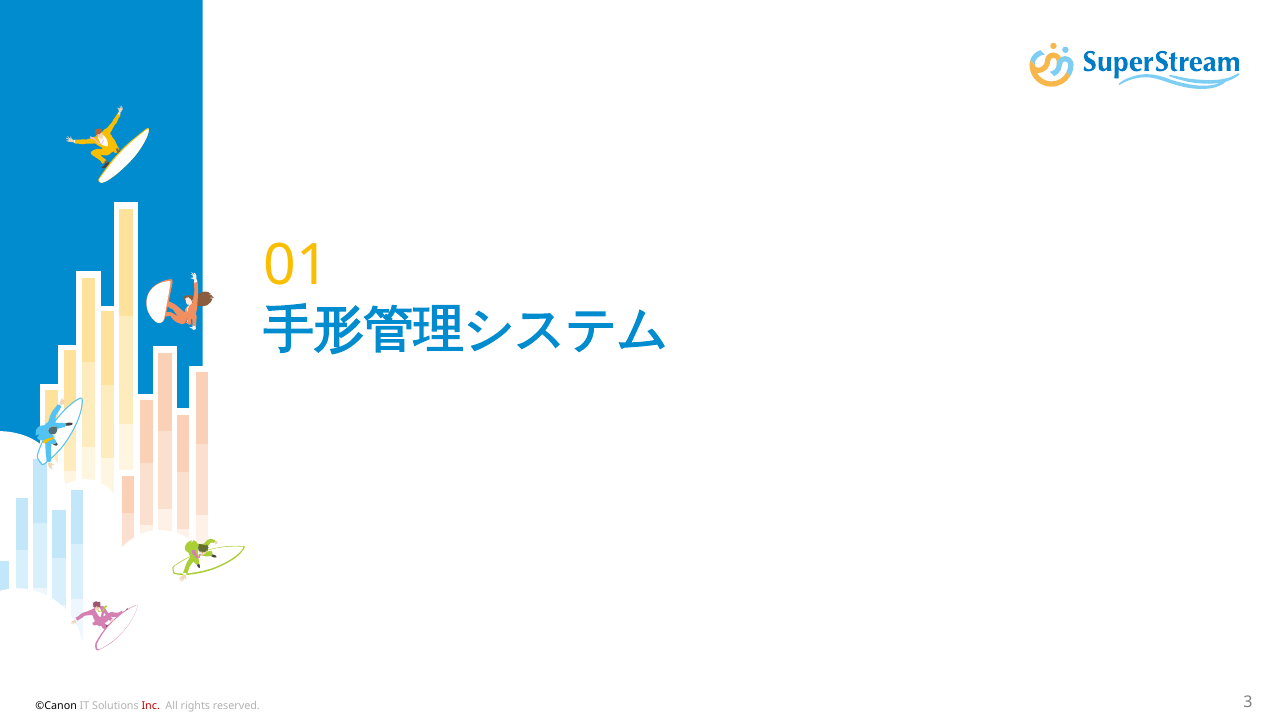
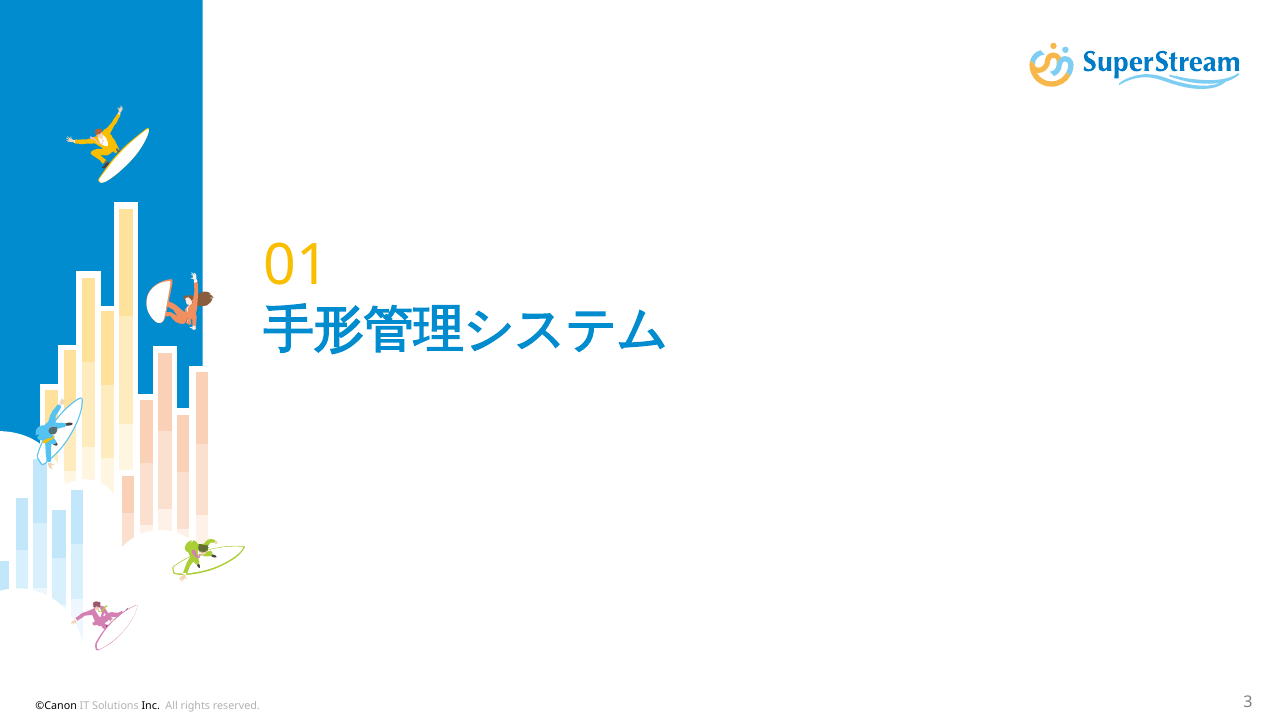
Inc colour: red -> black (151, 706)
